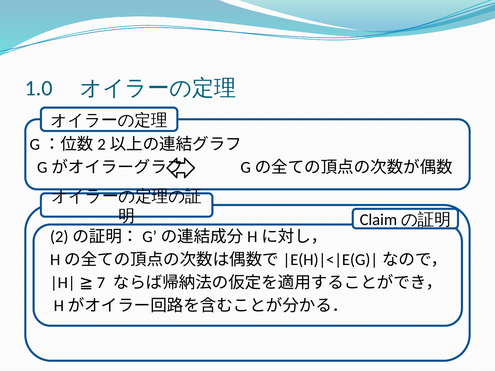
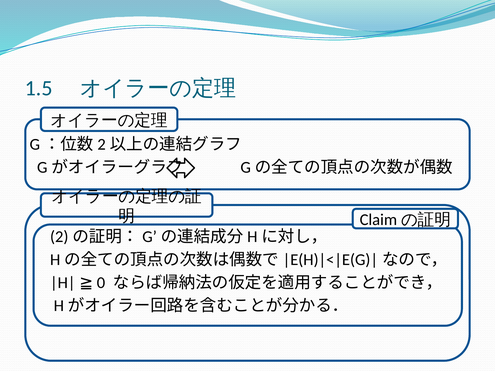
1.0: 1.0 -> 1.5 (39, 88)
7: 7 -> 0 (101, 283)
